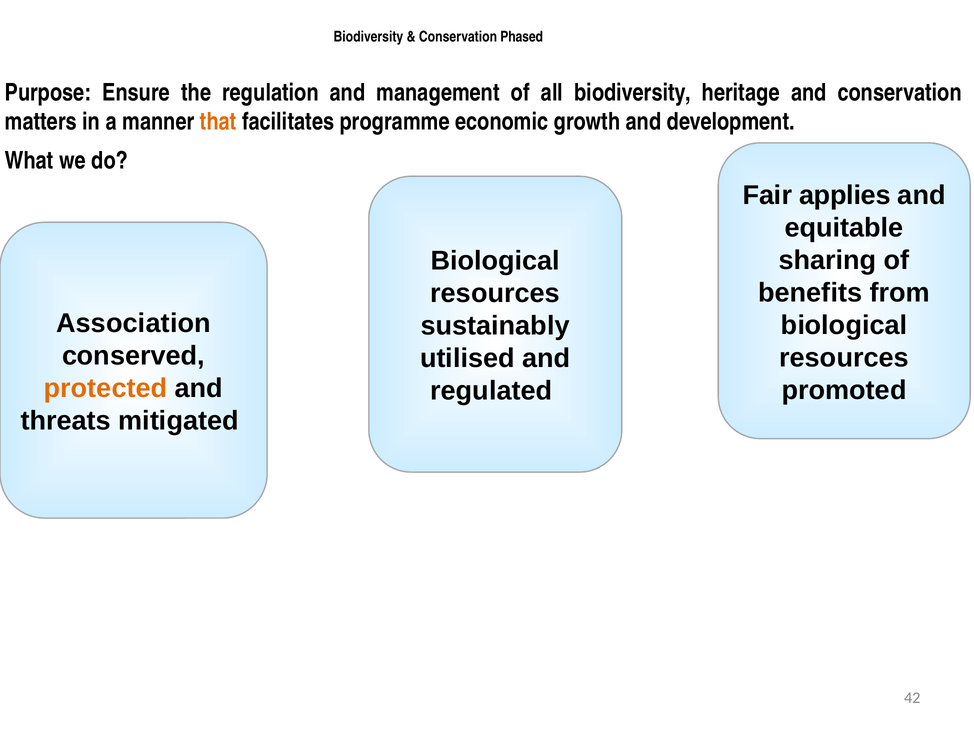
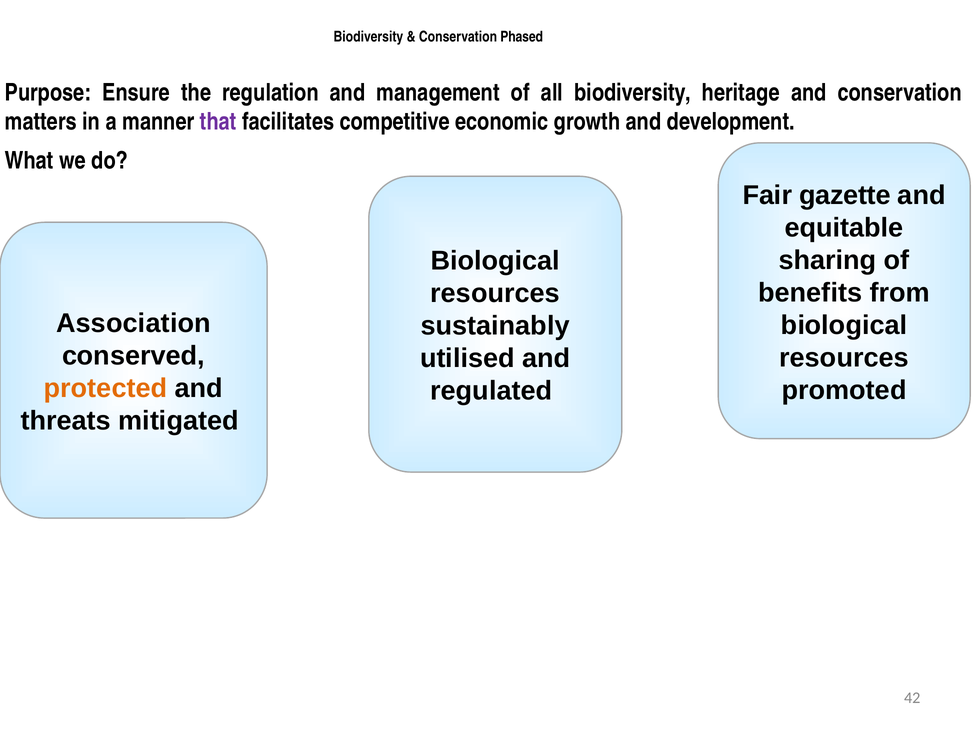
that colour: orange -> purple (218, 122)
programme: programme -> competitive (395, 122)
applies: applies -> gazette (845, 195)
